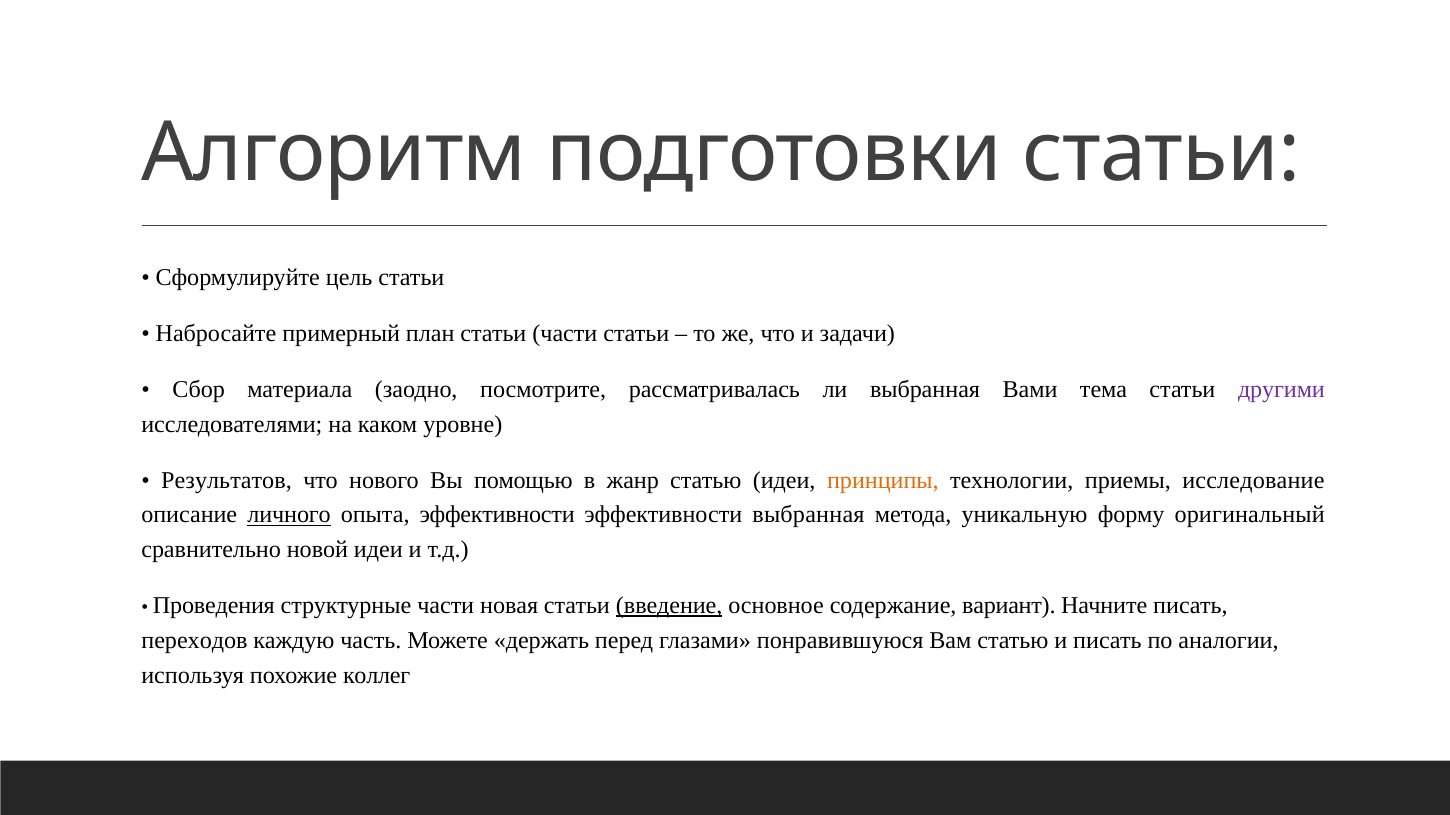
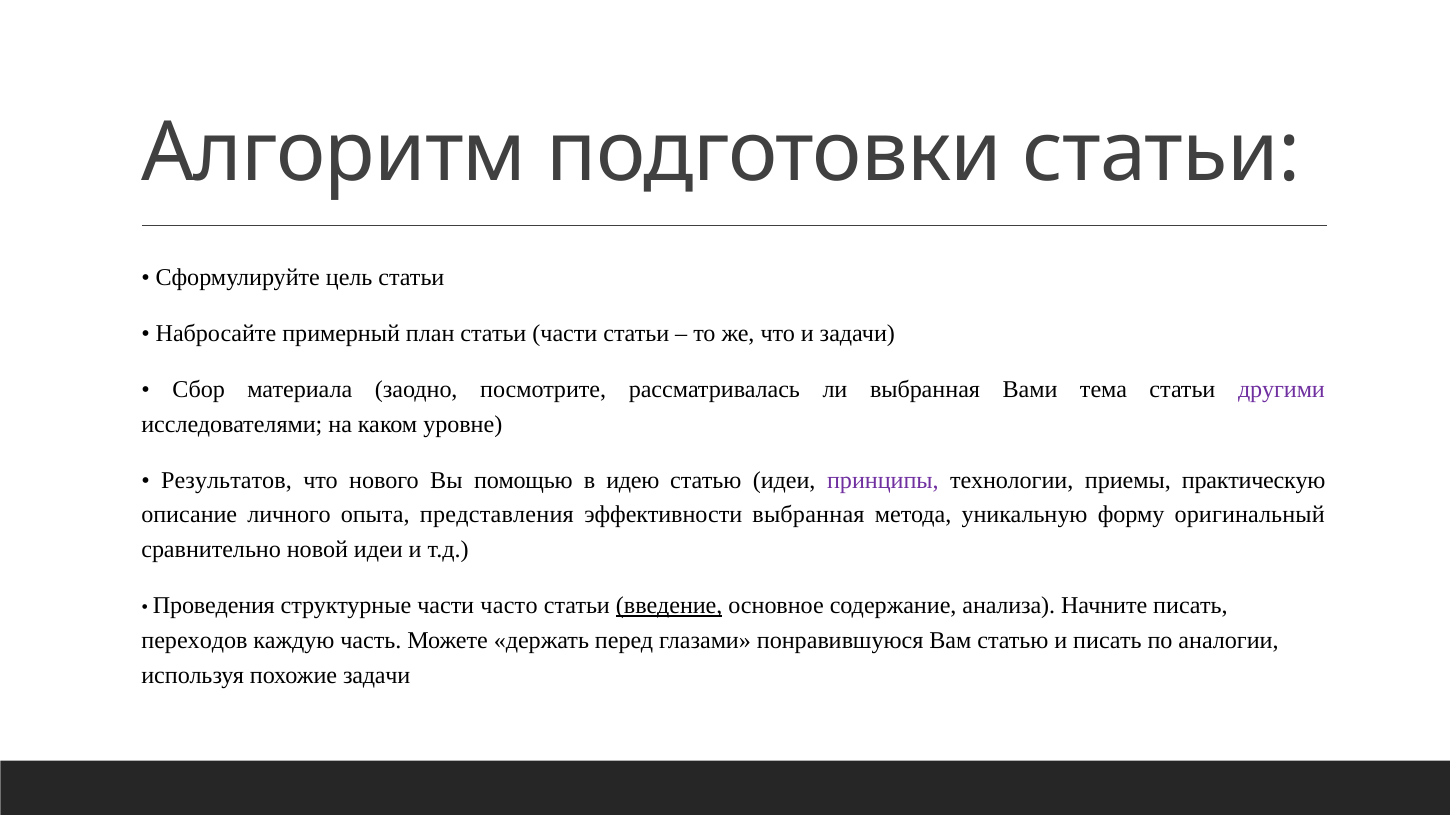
жанр: жанр -> идею (633, 481)
принципы colour: orange -> purple (883, 481)
исследование: исследование -> практическую (1254, 481)
личного underline: present -> none (289, 515)
опыта эффективности: эффективности -> представления (497, 515)
новая: новая -> часто (509, 606)
вариант: вариант -> анализа (1009, 606)
похожие коллег: коллег -> задачи (377, 676)
